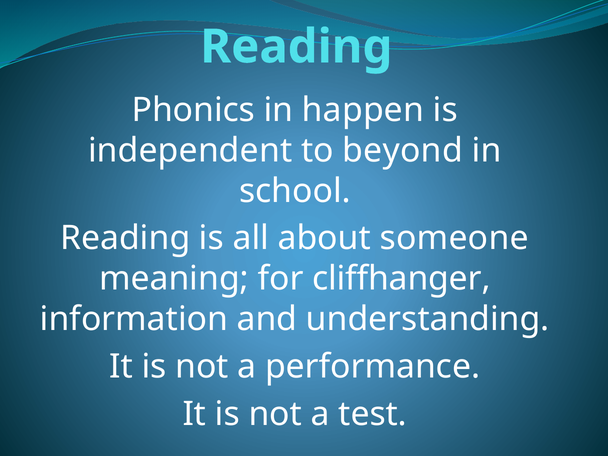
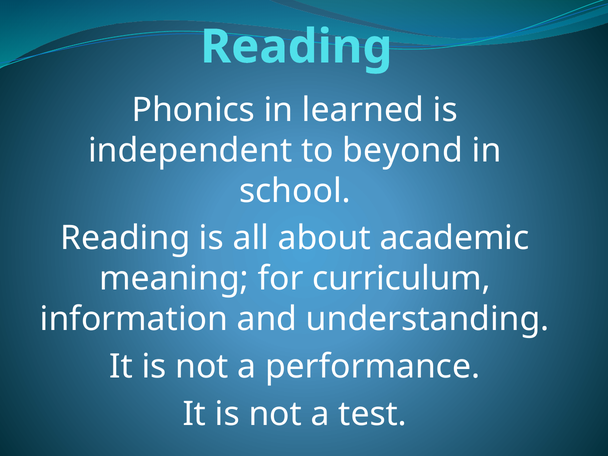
happen: happen -> learned (363, 110)
someone: someone -> academic (454, 238)
cliffhanger: cliffhanger -> curriculum (401, 279)
